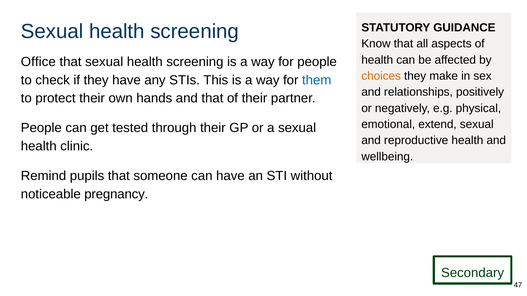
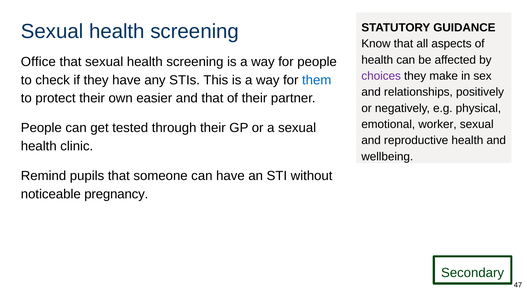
choices colour: orange -> purple (381, 76)
hands: hands -> easier (154, 98)
extend: extend -> worker (438, 125)
